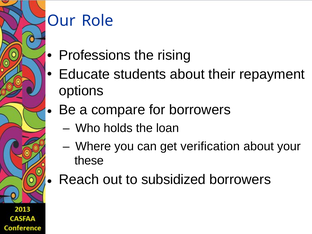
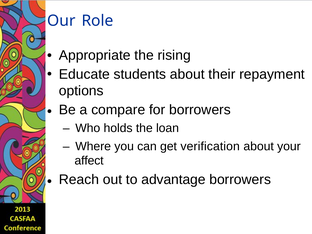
Professions: Professions -> Appropriate (95, 55)
these: these -> affect (89, 161)
subsidized: subsidized -> advantage (173, 179)
